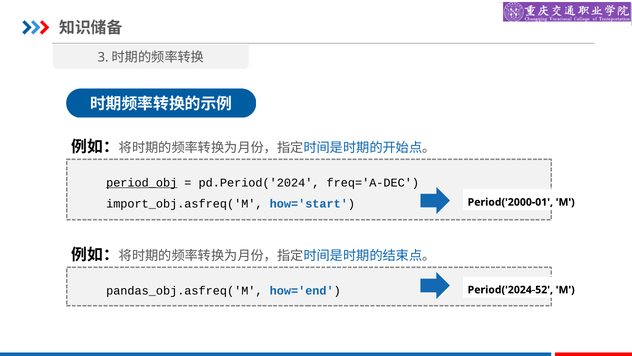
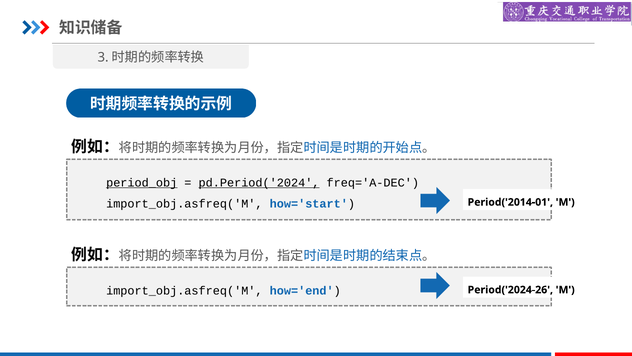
pd.Period('2024 underline: none -> present (259, 183)
Period('2000-01: Period('2000-01 -> Period('2014-01 (510, 202)
pandas_obj.asfreq('M: pandas_obj.asfreq('M -> import_obj.asfreq('M (184, 290)
Period('2024-52: Period('2024-52 -> Period('2024-26 (510, 290)
